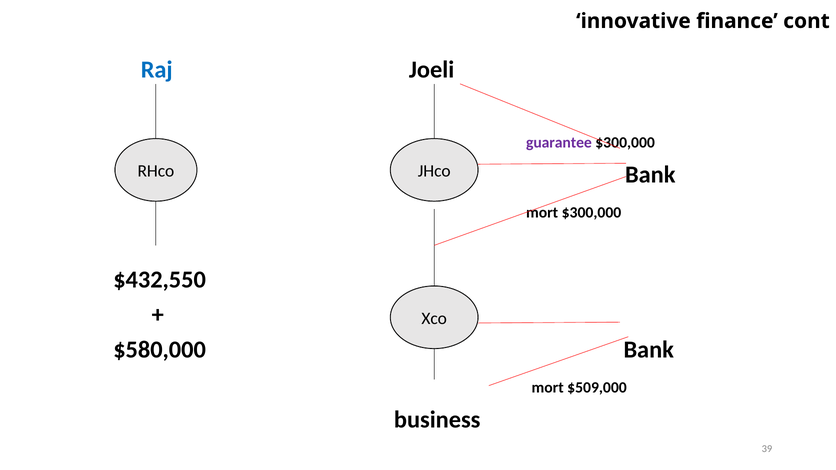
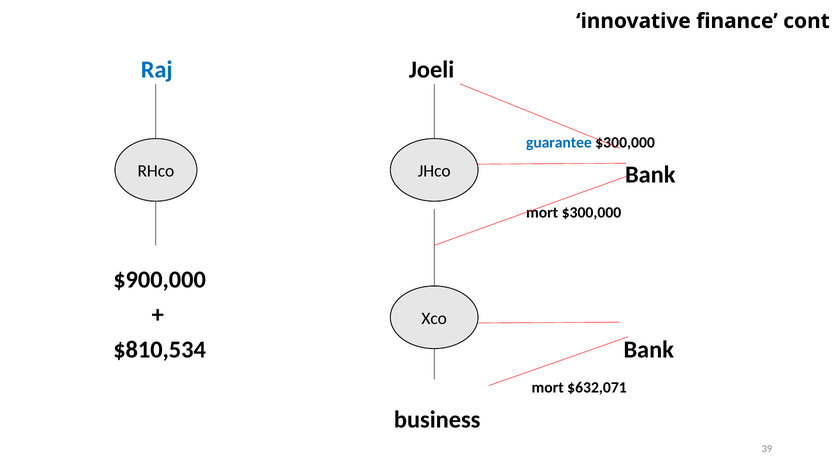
guarantee colour: purple -> blue (559, 143)
$432,550: $432,550 -> $900,000 (160, 280)
$580,000: $580,000 -> $810,534 (160, 350)
$509,000: $509,000 -> $632,071 (597, 388)
